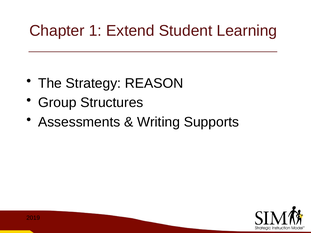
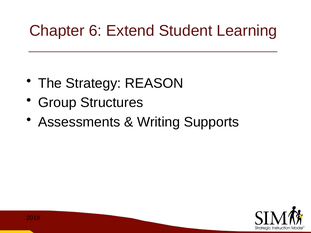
1: 1 -> 6 (95, 31)
